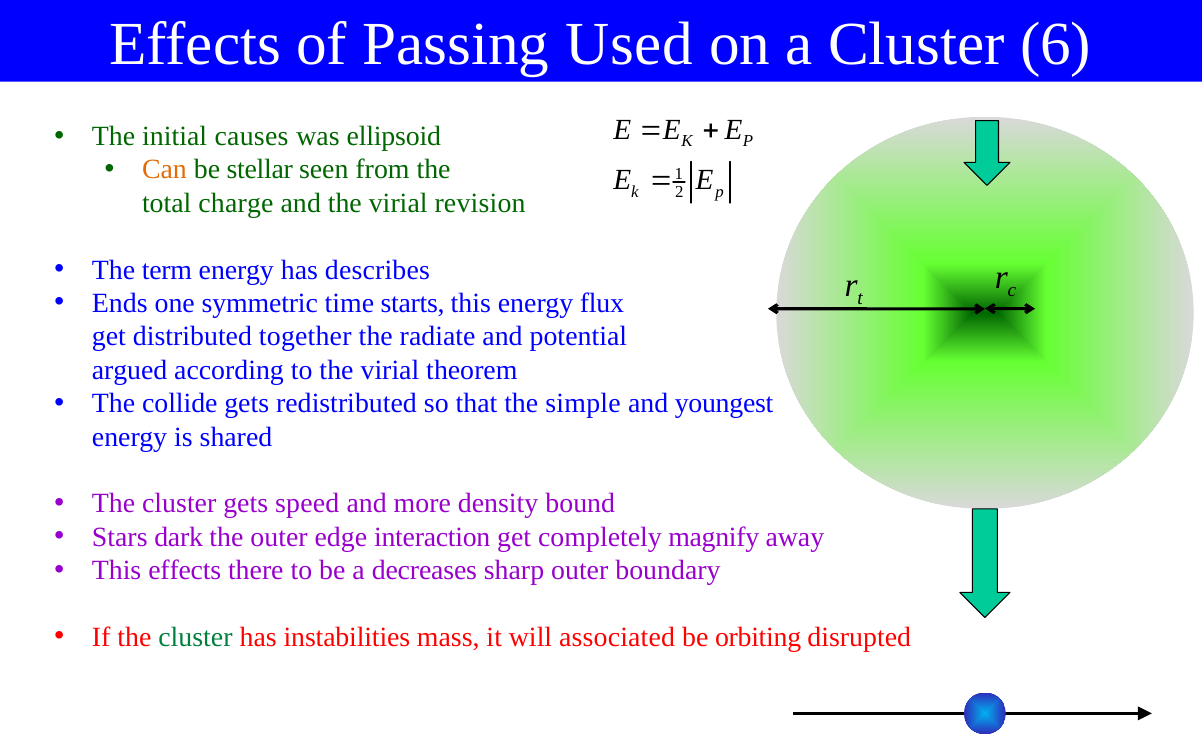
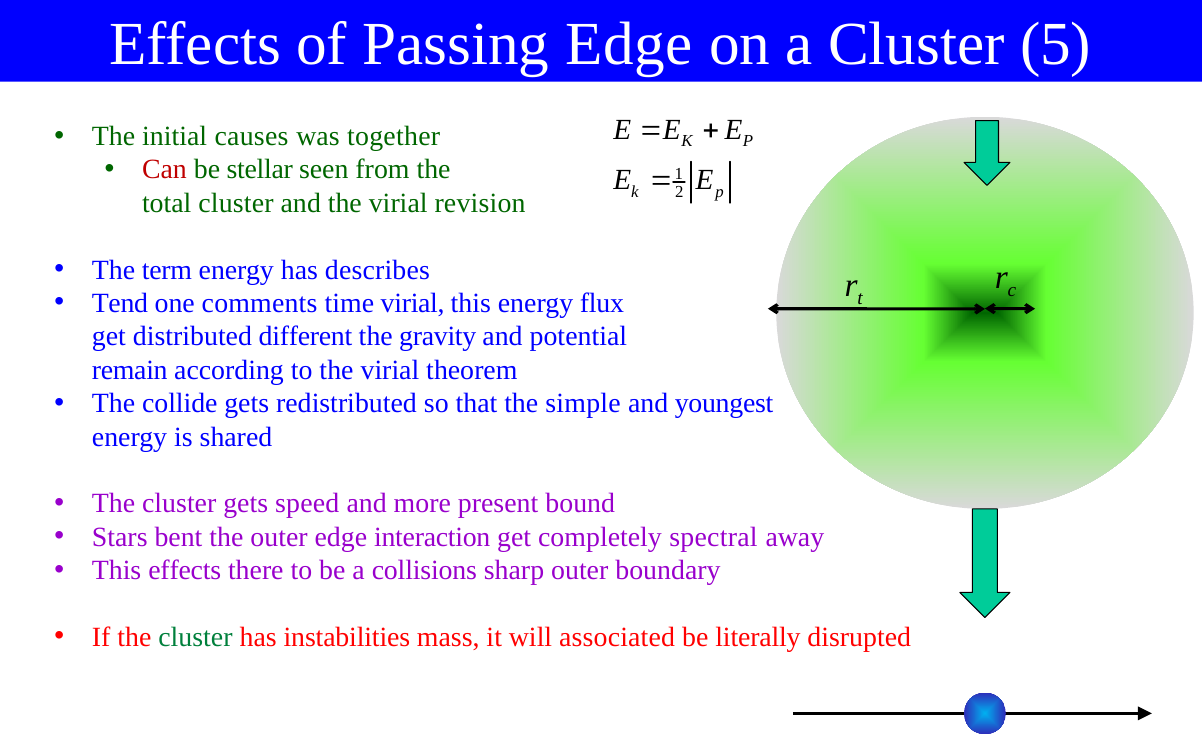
Passing Used: Used -> Edge (629, 44)
6: 6 -> 5 (1056, 44)
ellipsoid: ellipsoid -> together (394, 136)
Can colour: orange -> red (164, 170)
total charge: charge -> cluster (236, 203)
Ends: Ends -> Tend (120, 303)
symmetric: symmetric -> comments (260, 303)
time starts: starts -> virial (413, 303)
together: together -> different (305, 337)
radiate: radiate -> gravity (438, 337)
argued: argued -> remain (130, 370)
density: density -> present (498, 504)
dark: dark -> bent (178, 537)
magnify: magnify -> spectral (714, 537)
decreases: decreases -> collisions (424, 571)
orbiting: orbiting -> literally (758, 637)
